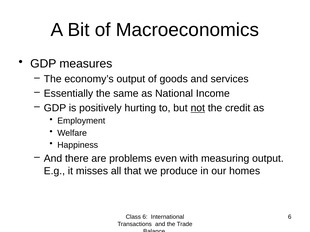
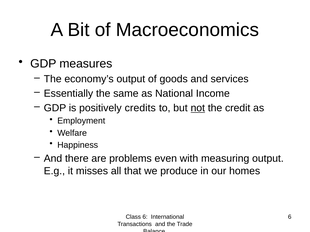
hurting: hurting -> credits (140, 108)
